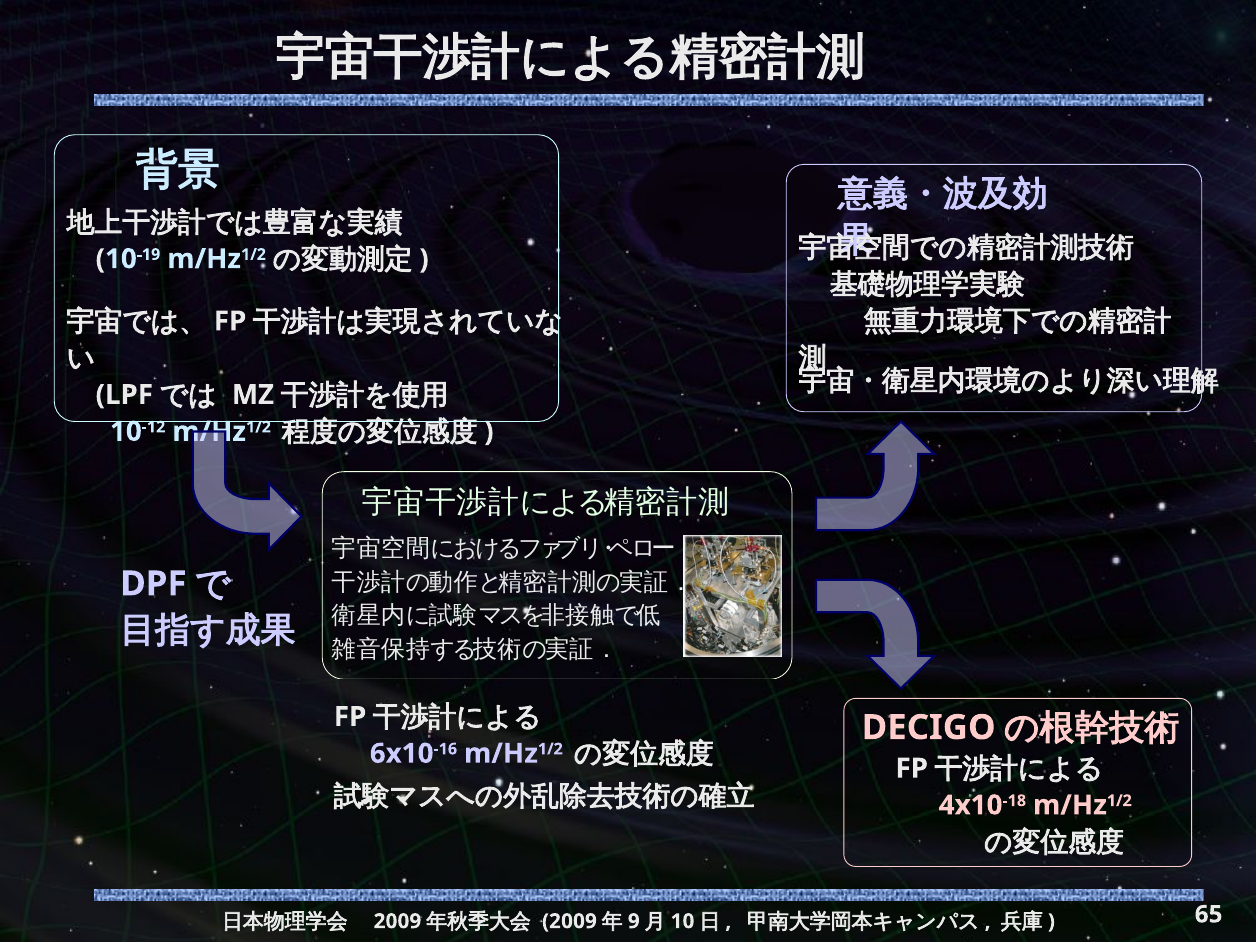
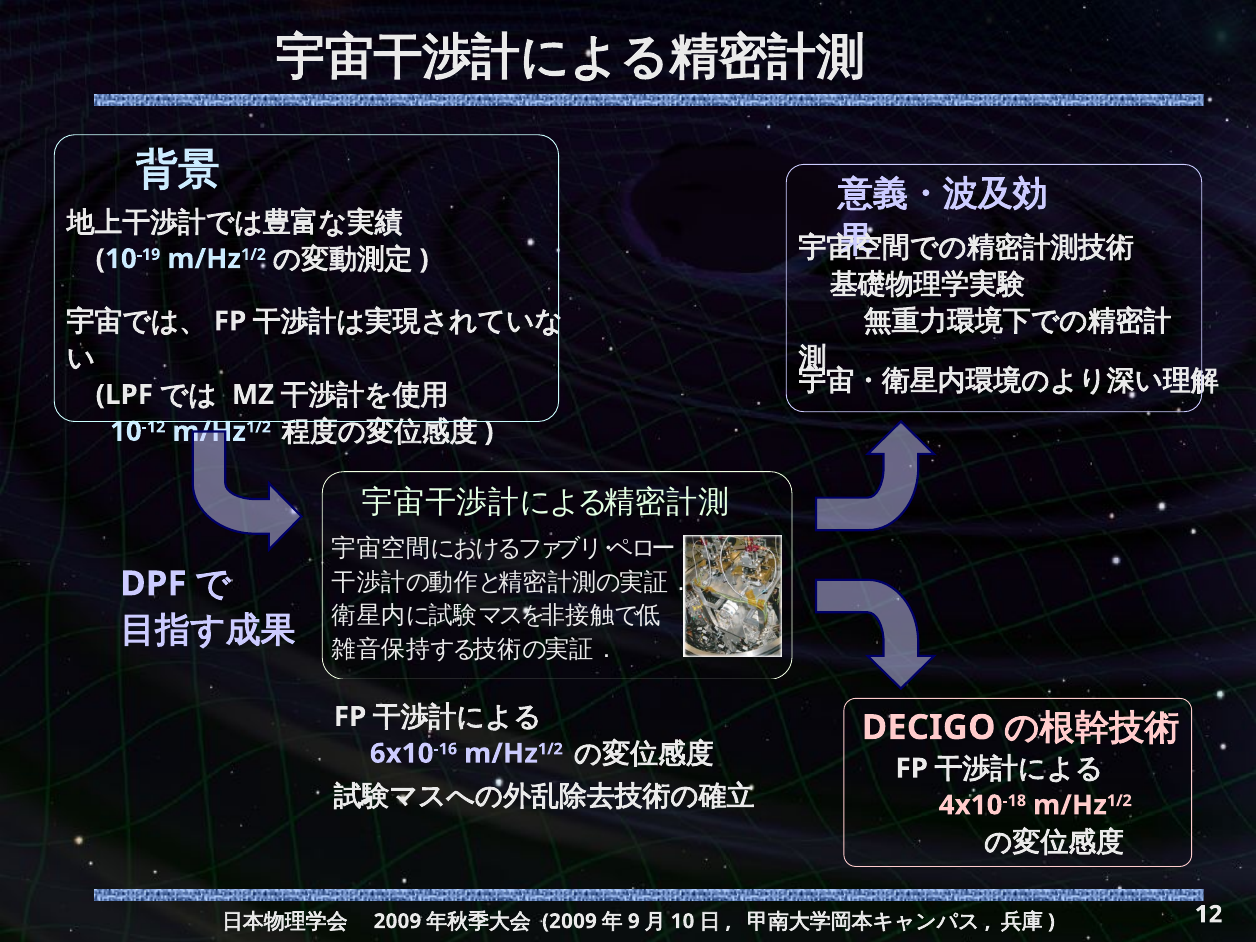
65: 65 -> 12 (1209, 914)
